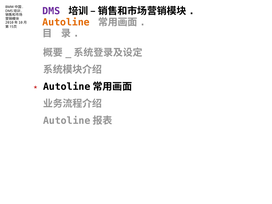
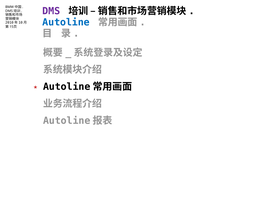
Autoline colour: orange -> blue (66, 22)
